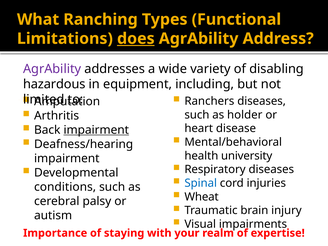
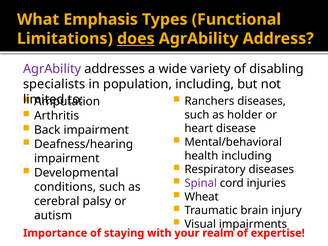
Ranching: Ranching -> Emphasis (101, 19)
hazardous: hazardous -> specialists (54, 84)
equipment: equipment -> population (138, 84)
impairment underline: present -> none (96, 130)
health university: university -> including (247, 156)
Spinal colour: blue -> purple (201, 183)
